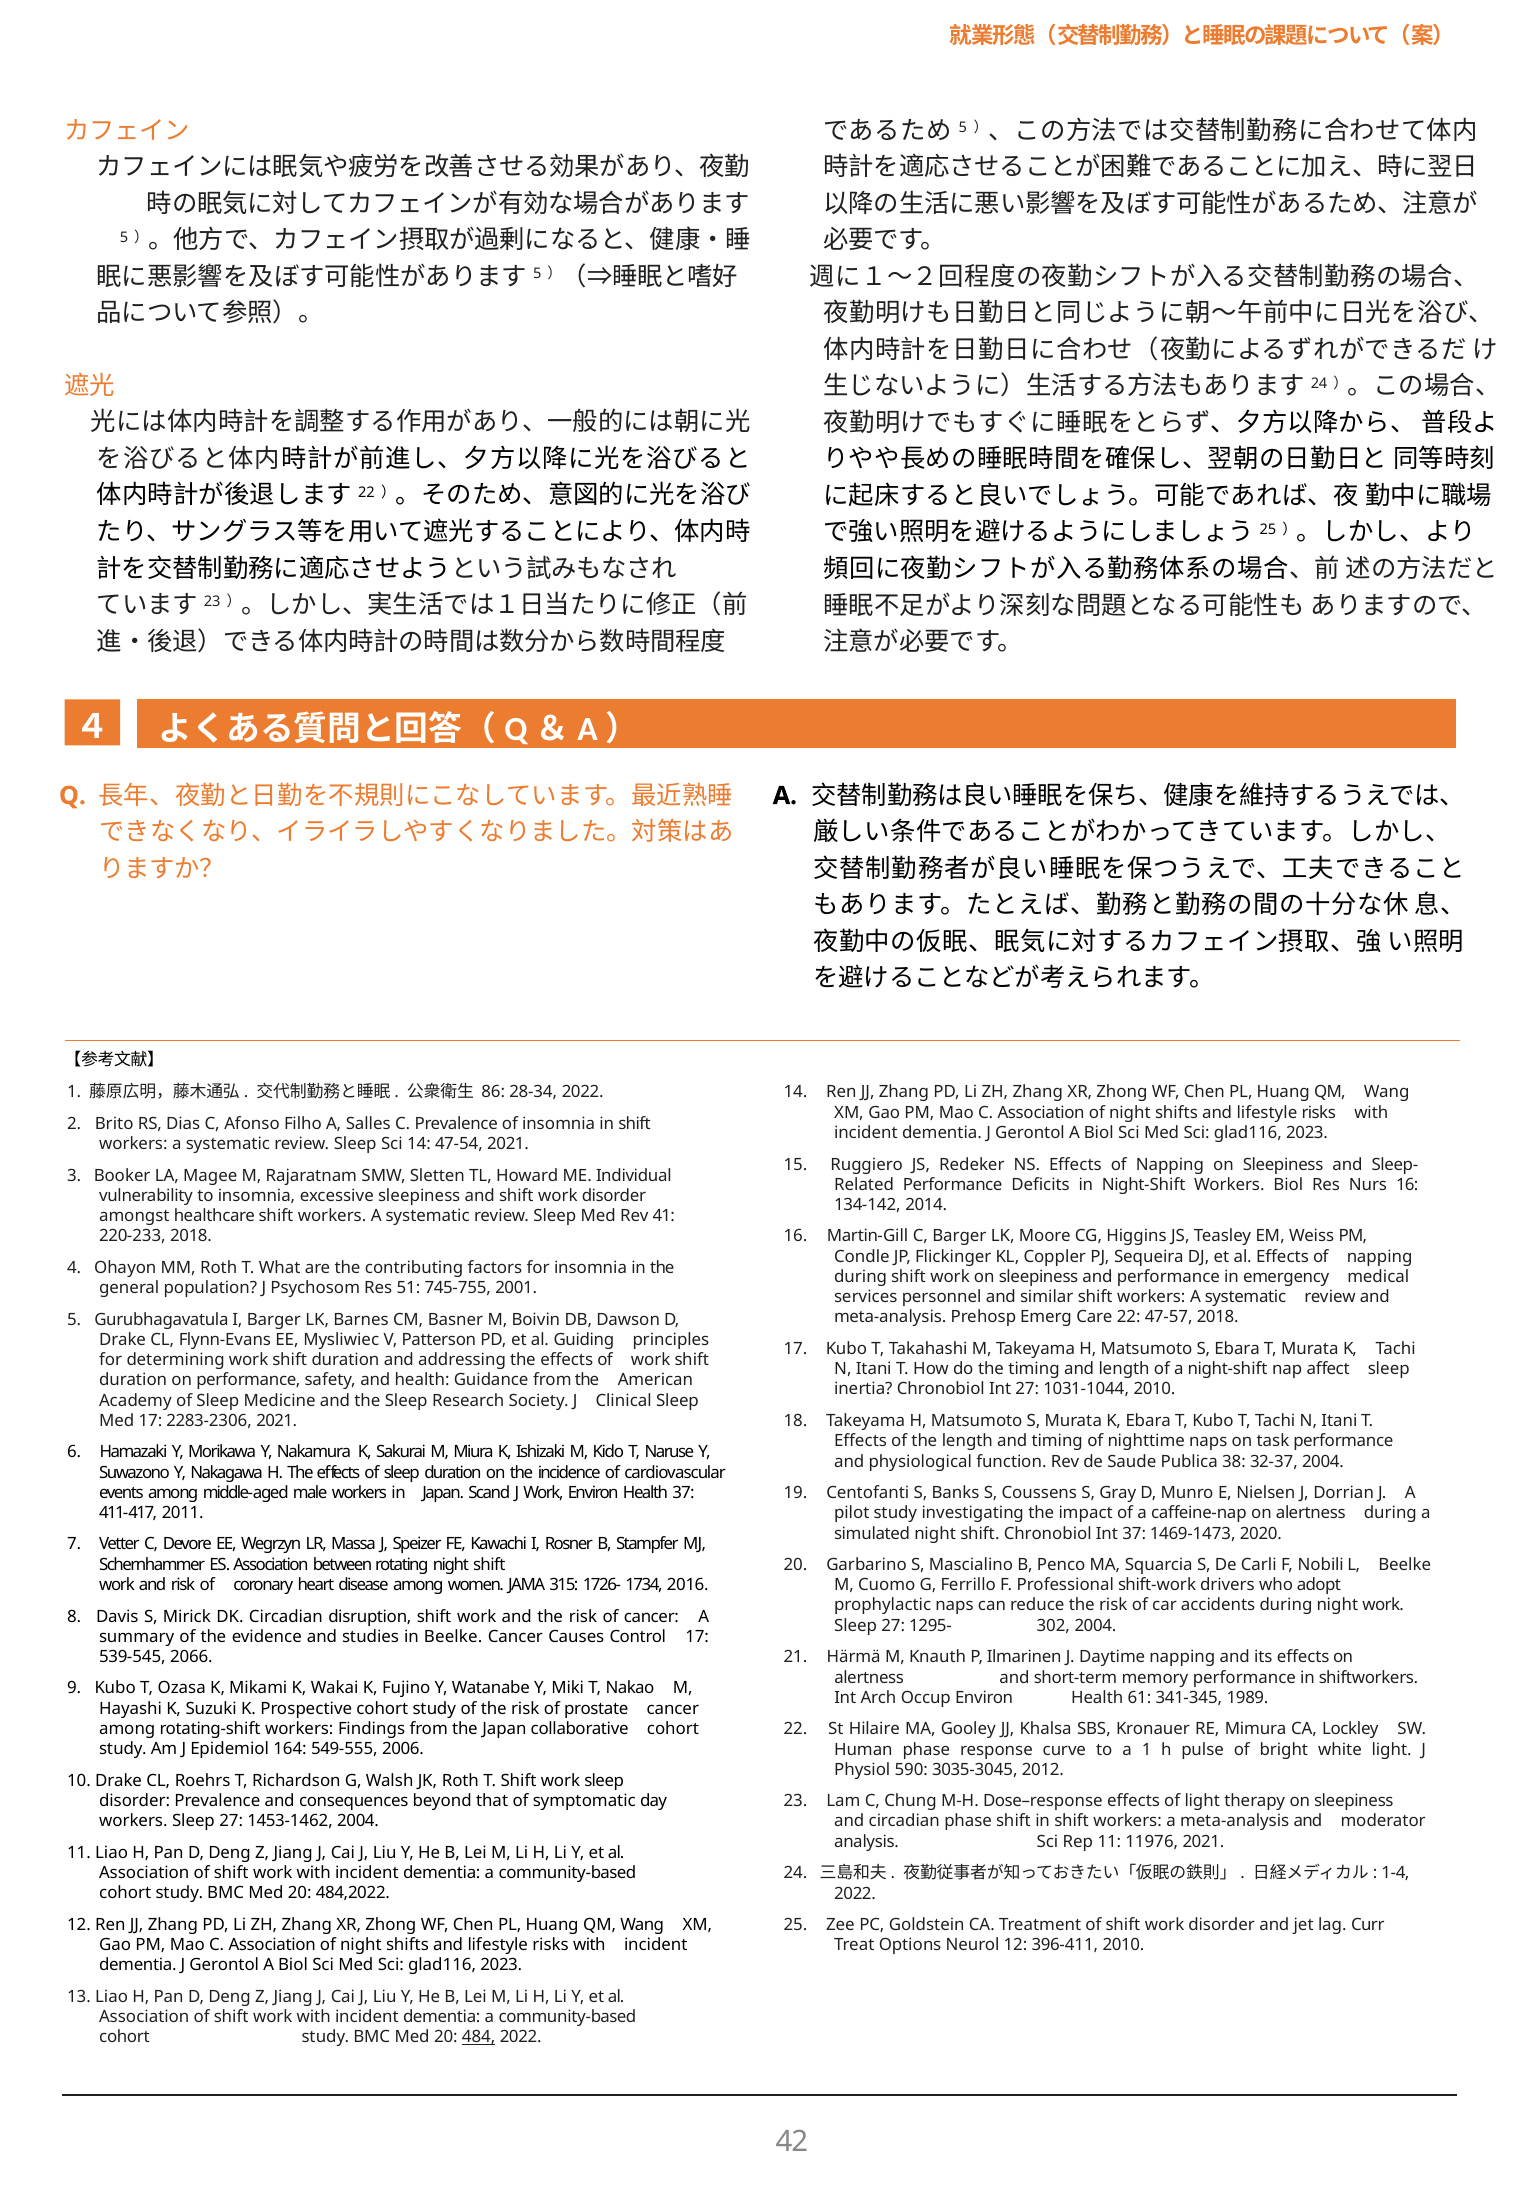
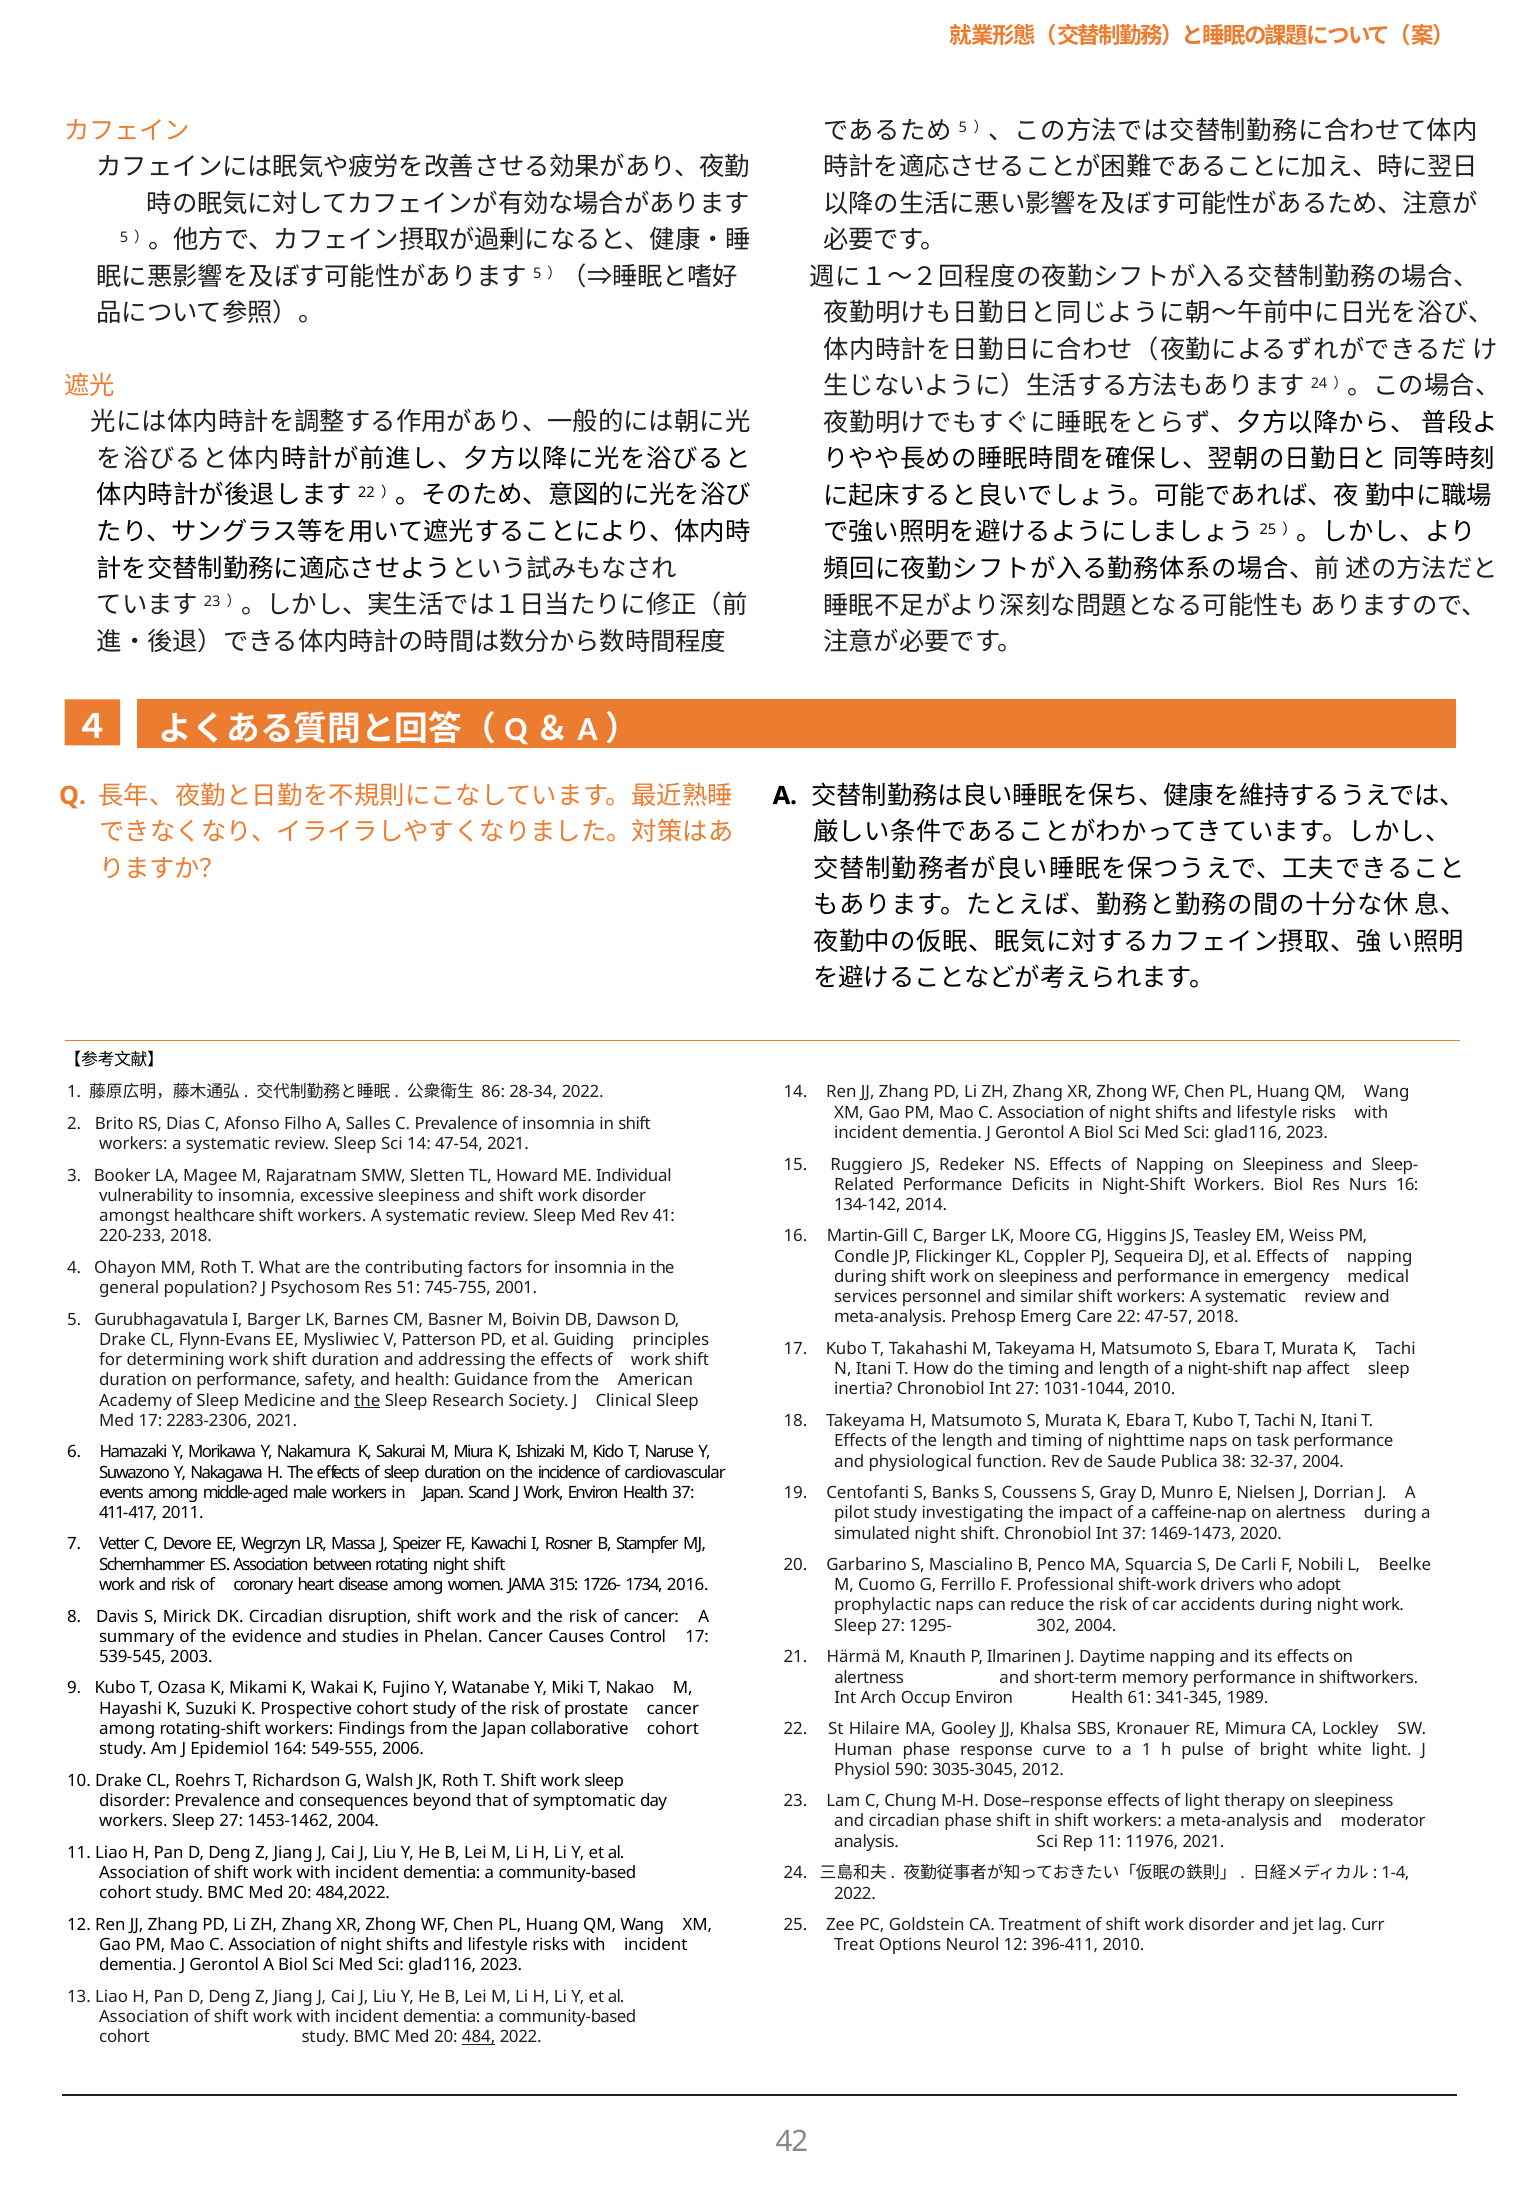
the underline: none -> present (367, 1401)
in Beelke: Beelke -> Phelan (453, 1637)
2066: 2066 -> 2003 (191, 1657)
